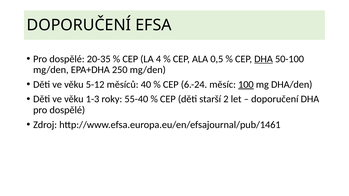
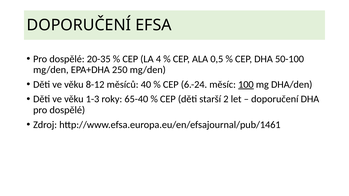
DHA underline: present -> none (264, 59)
5-12: 5-12 -> 8-12 (95, 85)
55-40: 55-40 -> 65-40 (136, 99)
